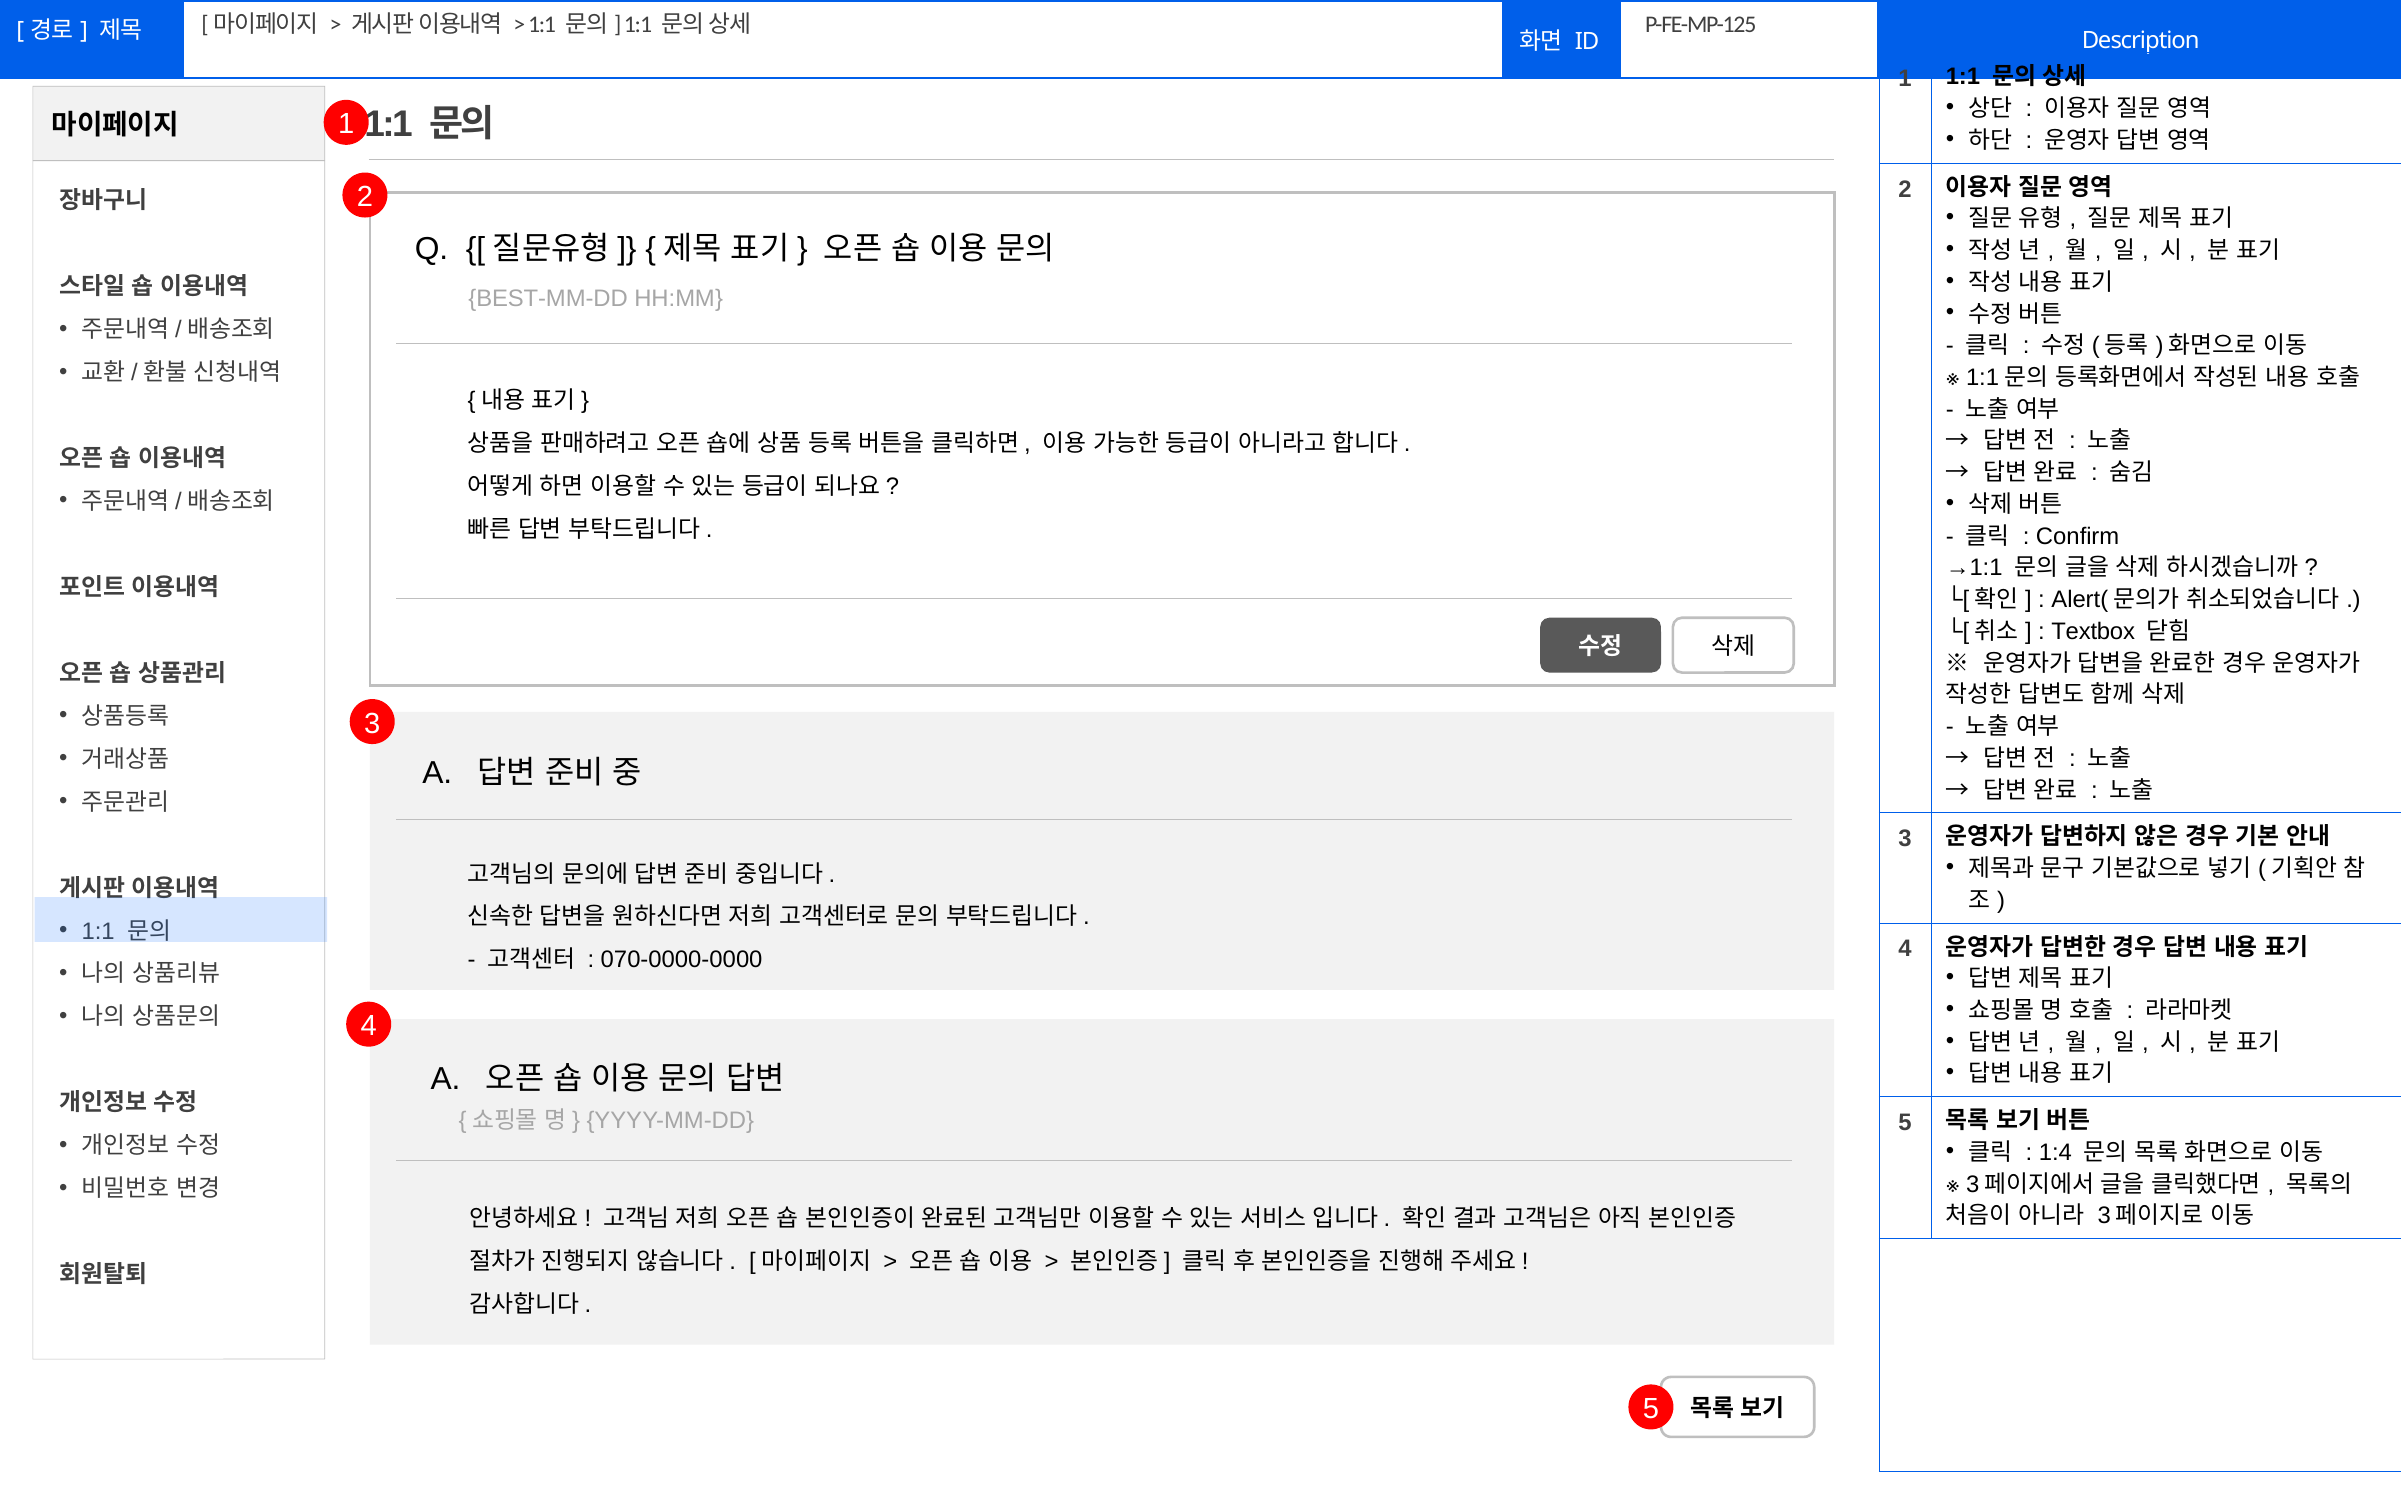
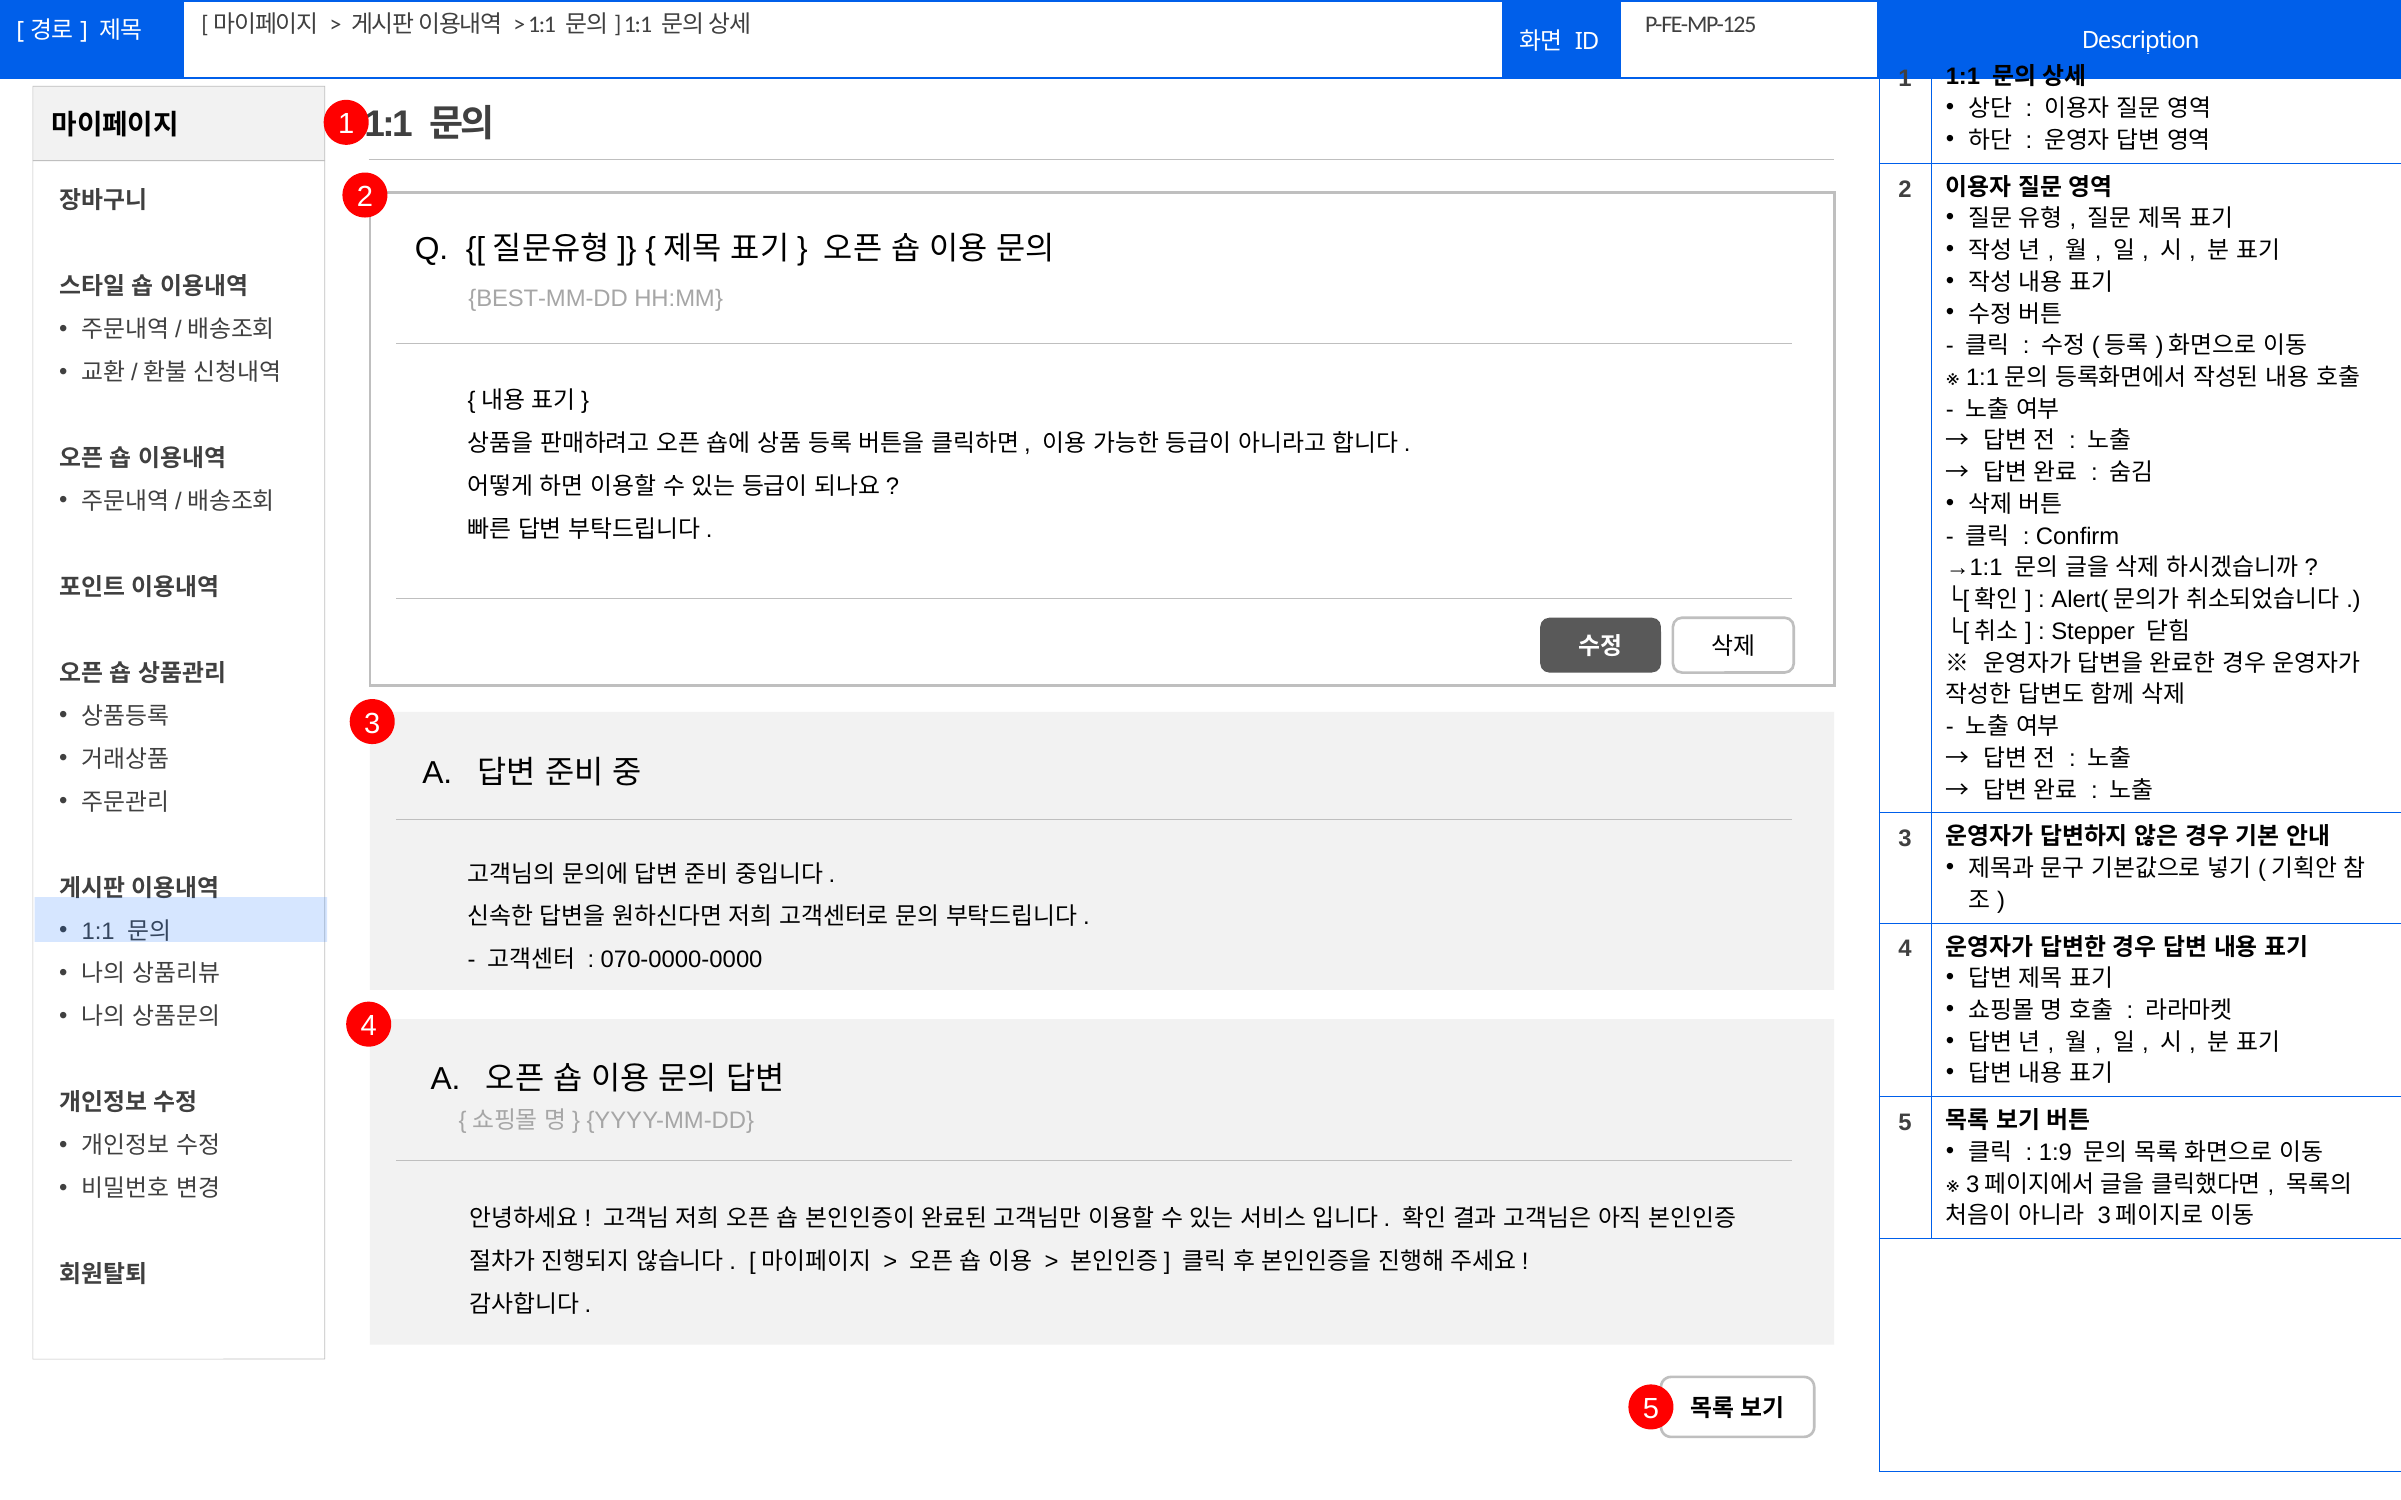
Textbox: Textbox -> Stepper (2093, 632)
1:4: 1:4 -> 1:9 (2055, 1153)
